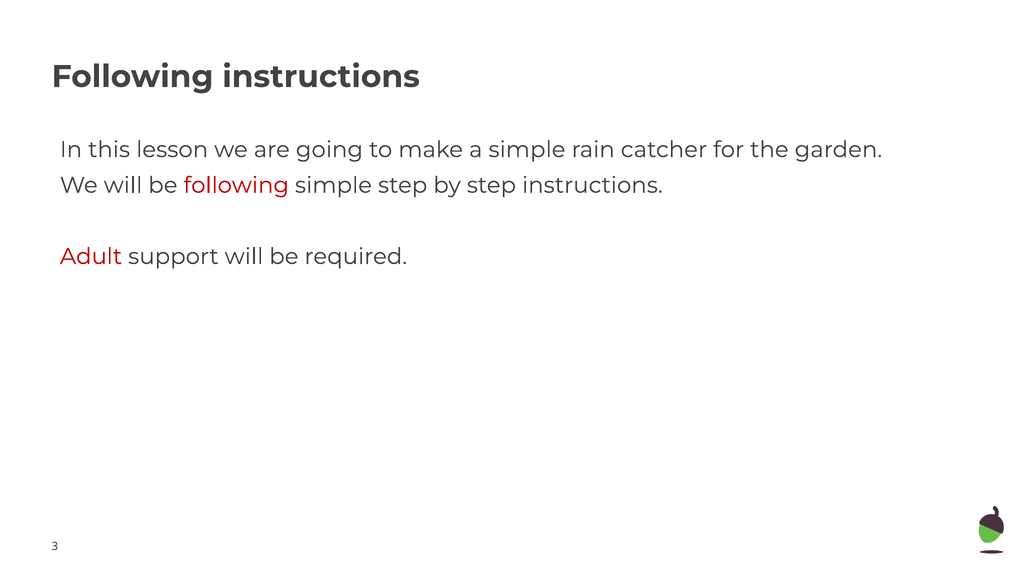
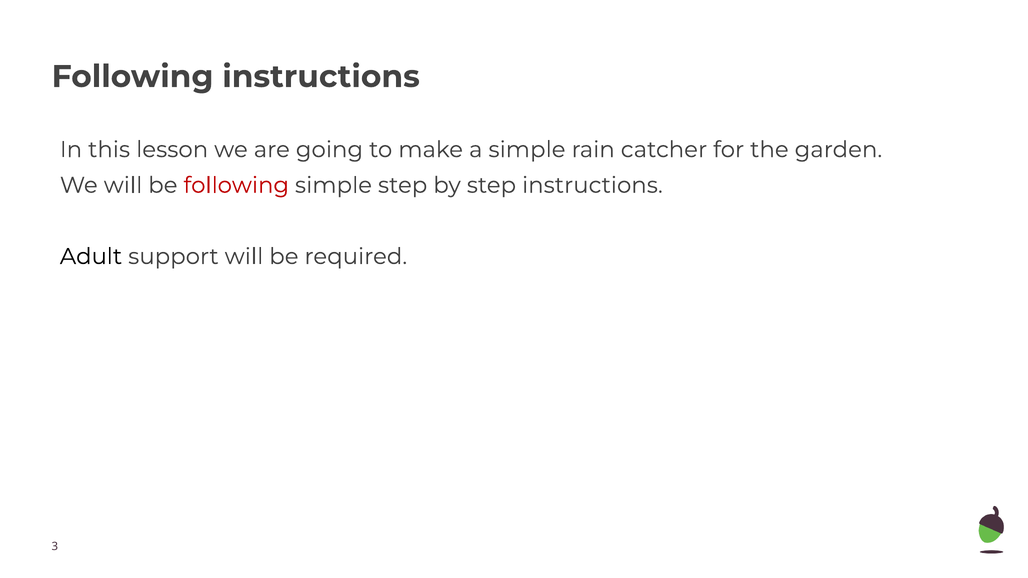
Adult colour: red -> black (91, 257)
